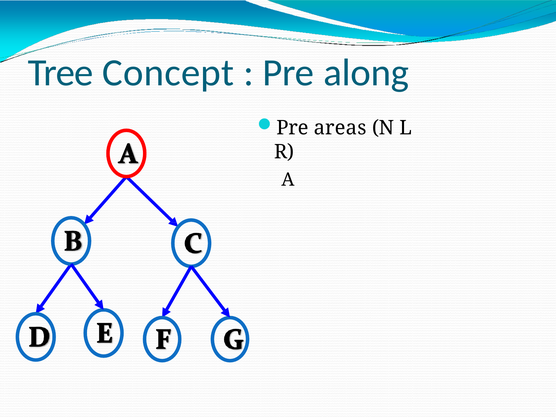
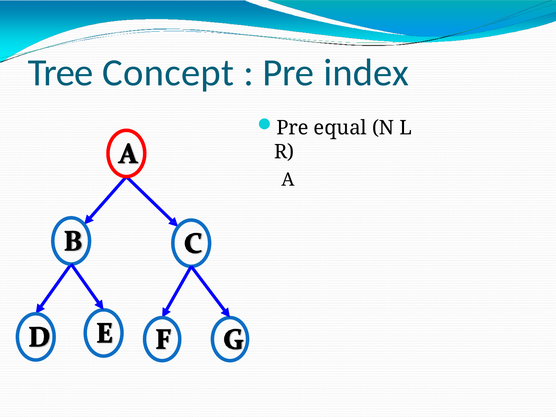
along: along -> index (366, 73)
areas: areas -> equal (340, 128)
